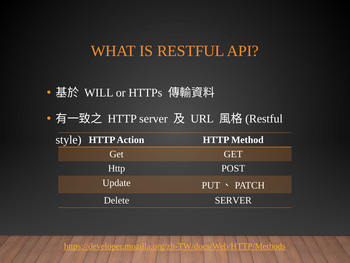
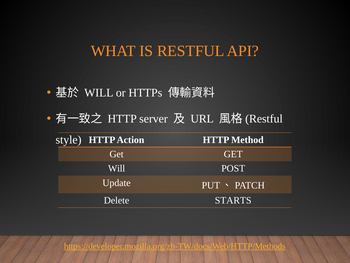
Http: Http -> Will (117, 168)
Delete SERVER: SERVER -> STARTS (233, 200)
